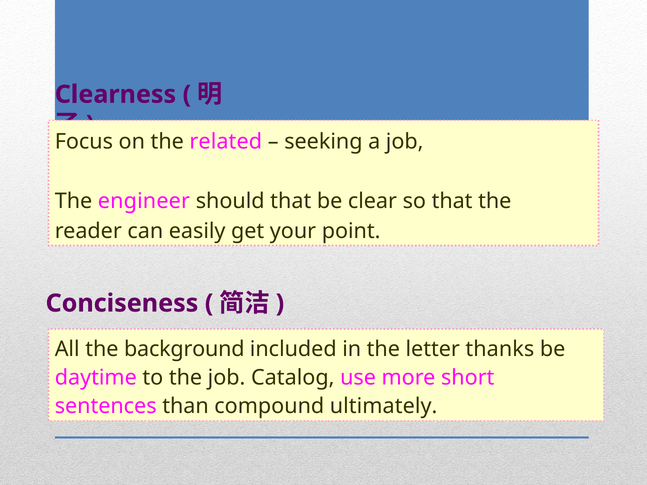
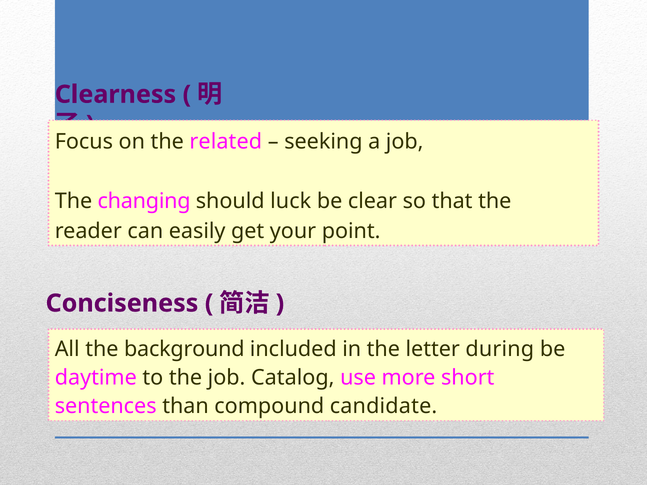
engineer: engineer -> changing (144, 201)
should that: that -> luck (291, 201)
thanks: thanks -> during (500, 349)
ultimately: ultimately -> candidate (384, 406)
